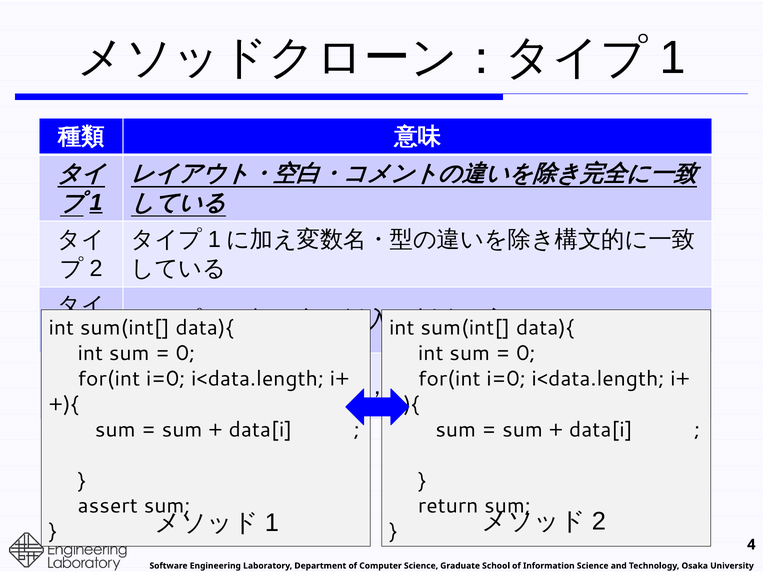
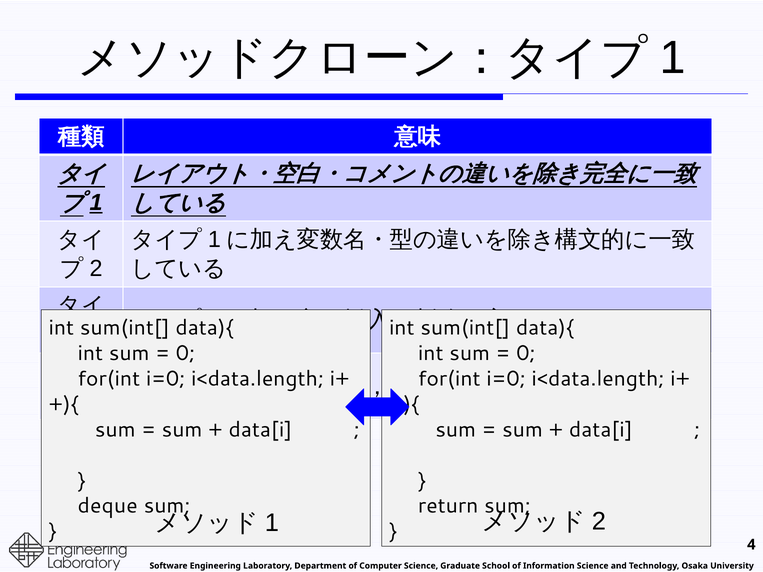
assert: assert -> deque (108, 506)
